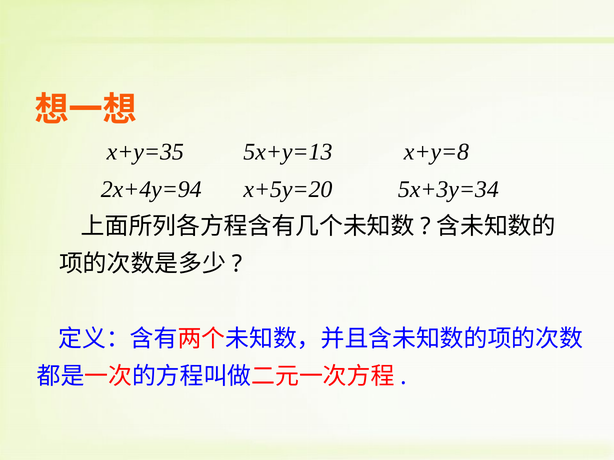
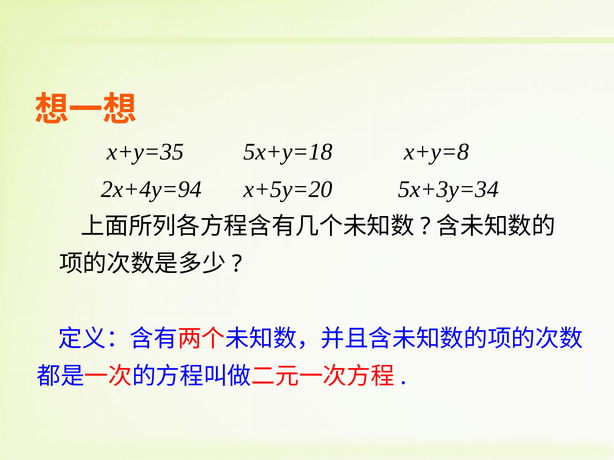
5x+y=13: 5x+y=13 -> 5x+y=18 (288, 152)
